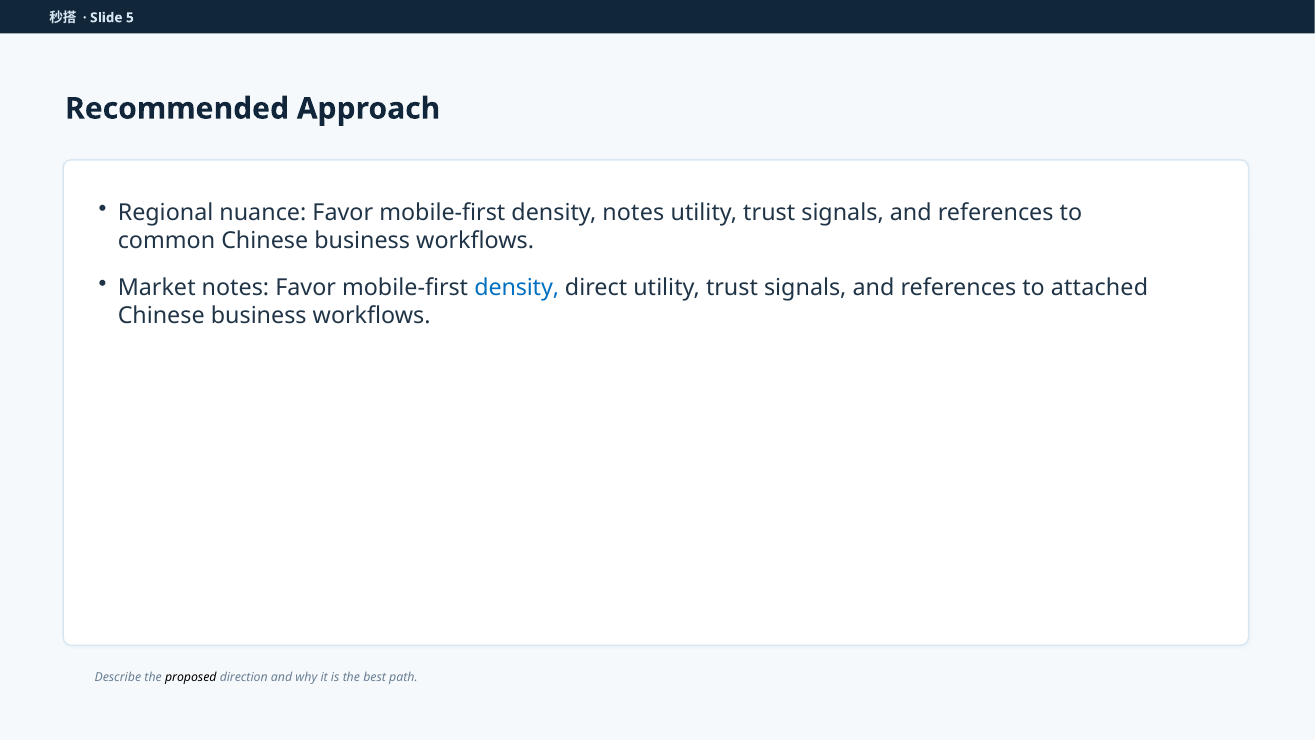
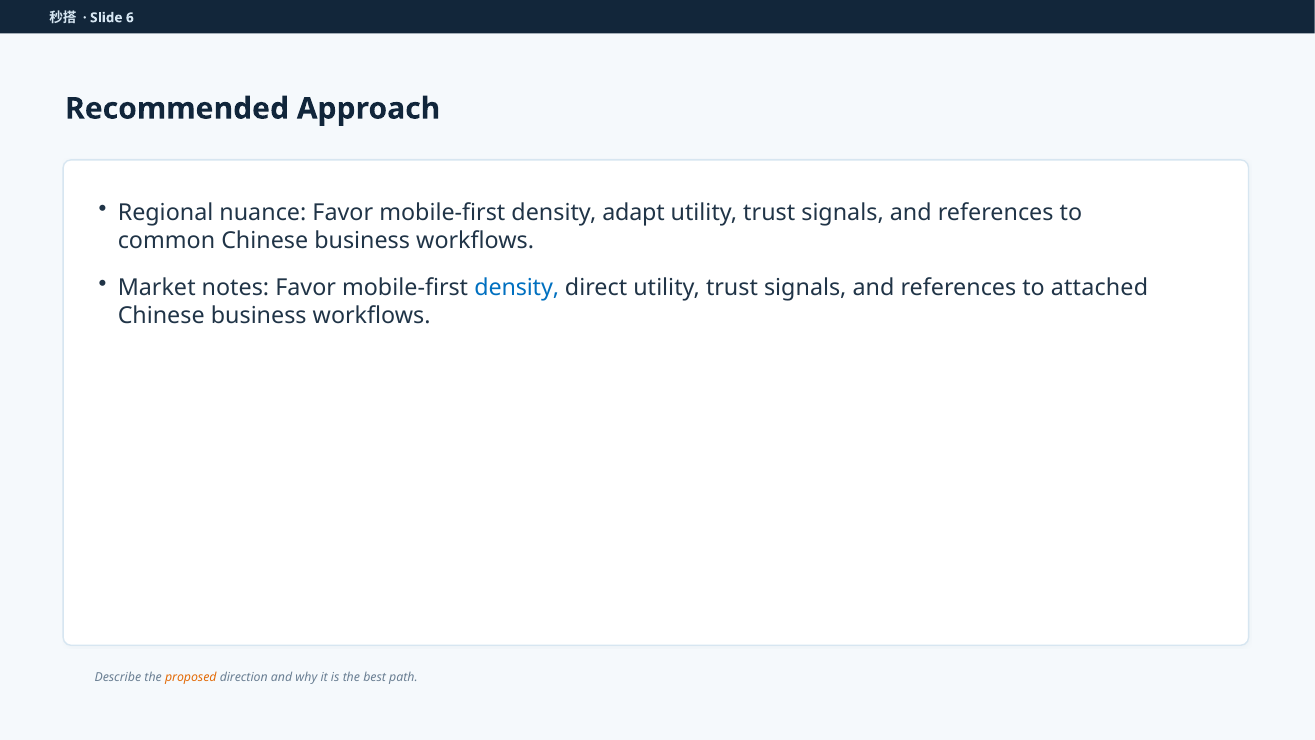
5: 5 -> 6 (130, 18)
density notes: notes -> adapt (634, 213)
proposed colour: black -> orange (191, 677)
